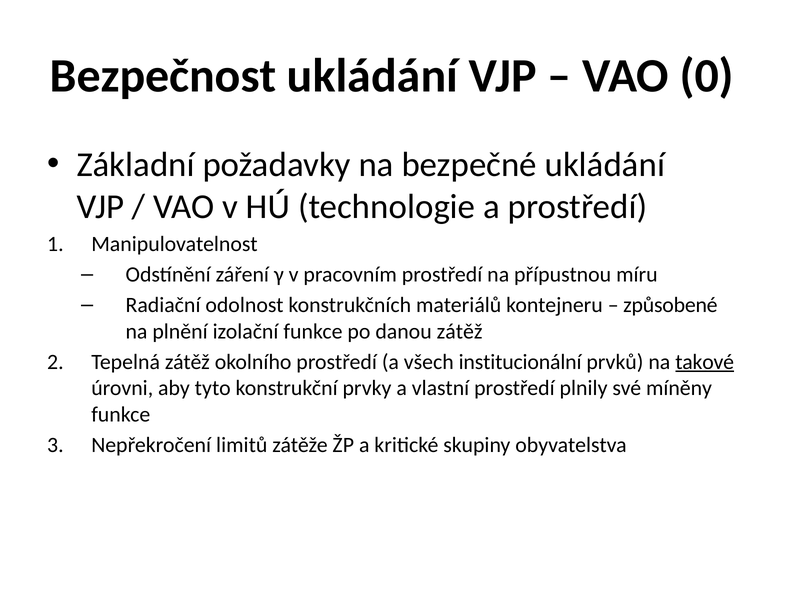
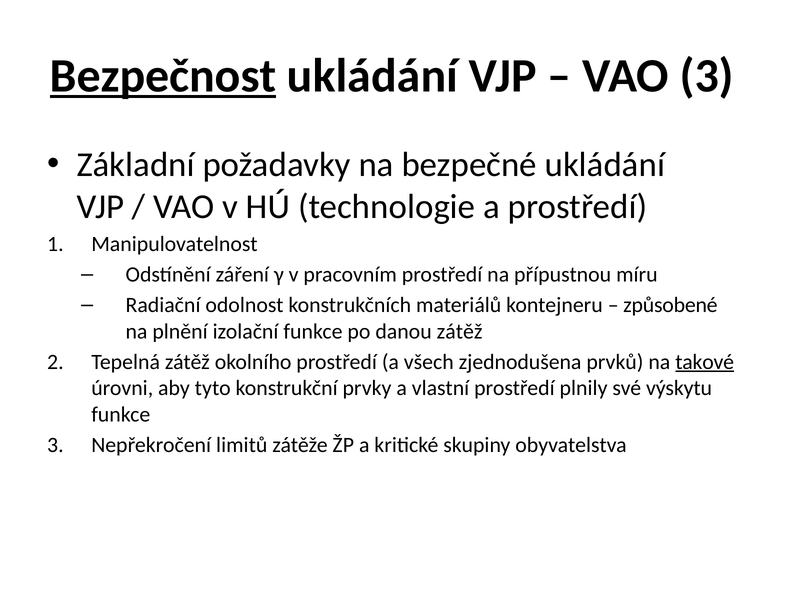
Bezpečnost underline: none -> present (163, 76)
VAO 0: 0 -> 3 (707, 76)
institucionální: institucionální -> zjednodušena (520, 362)
míněny: míněny -> výskytu (679, 388)
